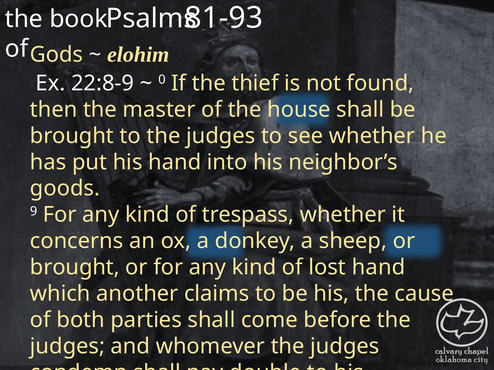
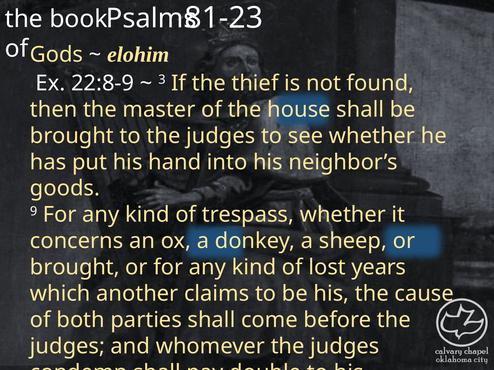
81-93: 81-93 -> 81-23 (224, 18)
0: 0 -> 3 (162, 80)
lost hand: hand -> years (379, 268)
